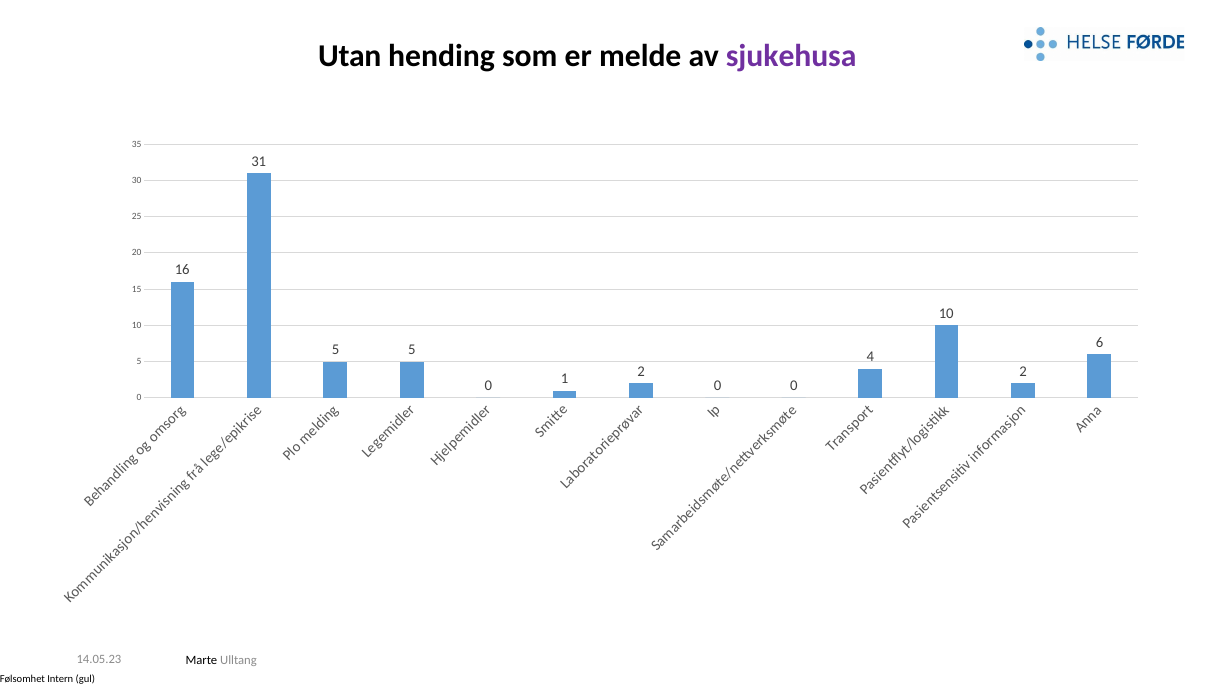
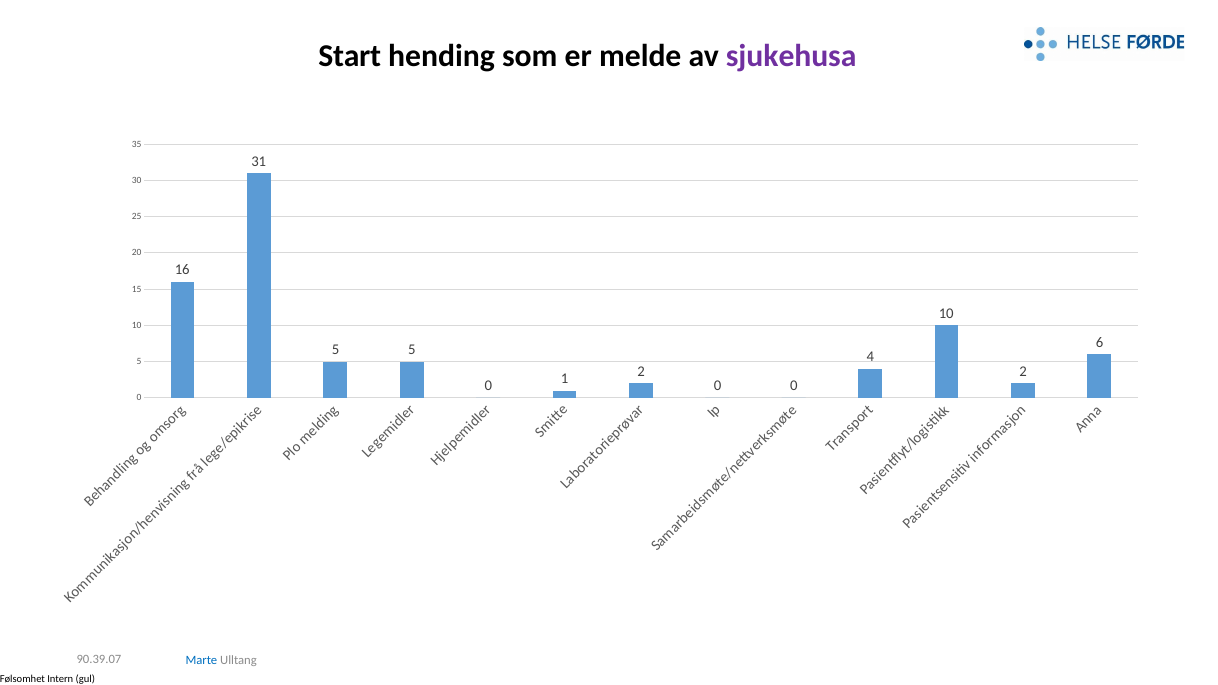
Utan: Utan -> Start (350, 56)
14.05.23: 14.05.23 -> 90.39.07 (99, 660)
Marte colour: black -> blue (201, 660)
